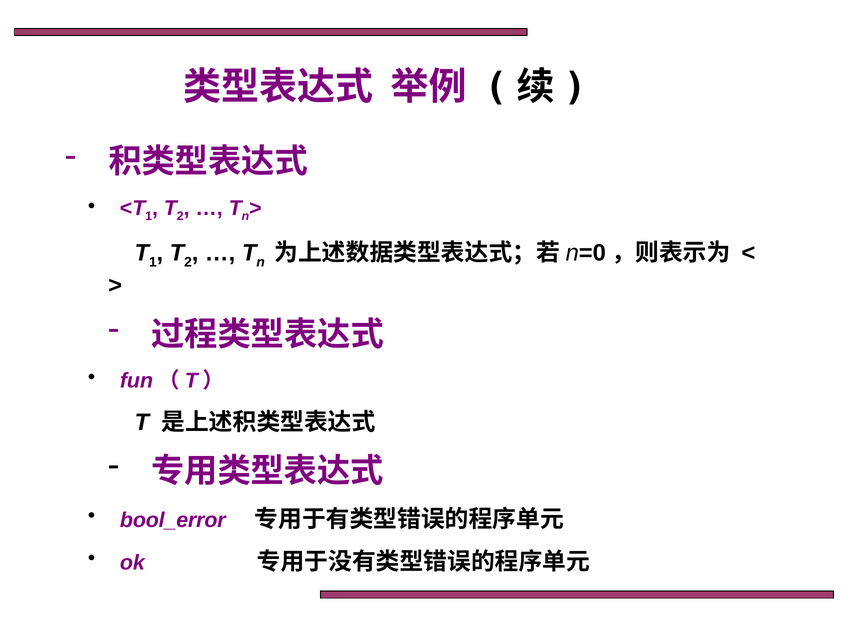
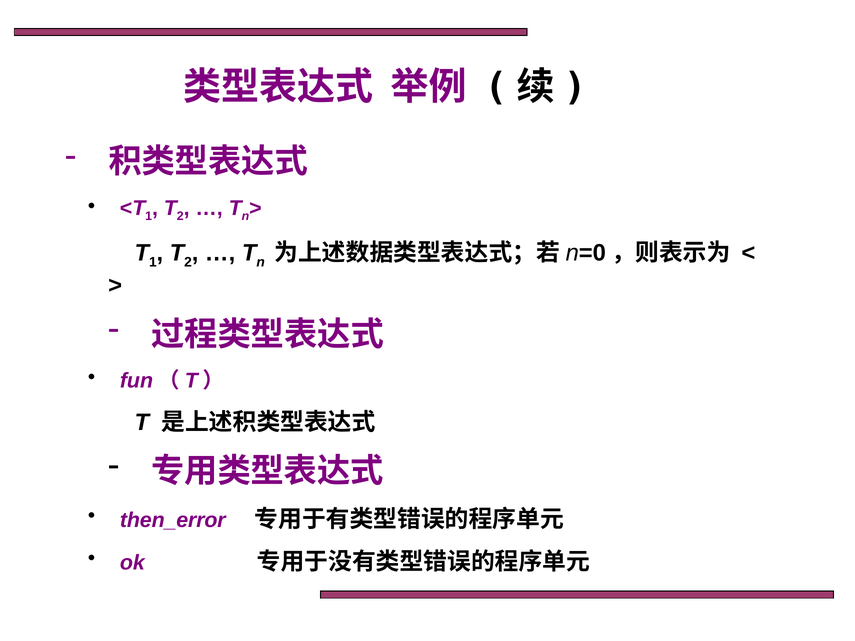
bool_error: bool_error -> then_error (173, 520)
